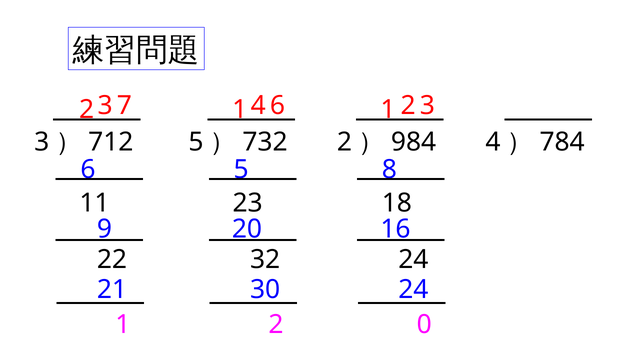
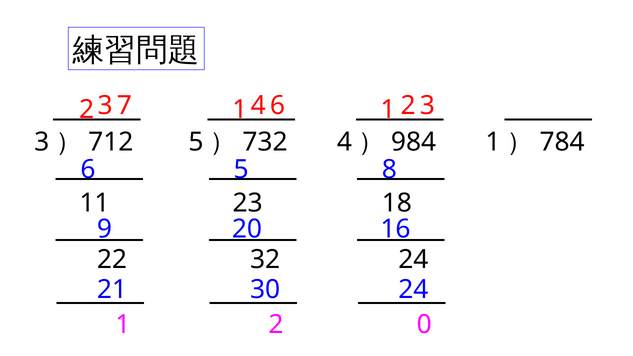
2: 2 -> 4 (344, 142)
4: 4 -> 1 (493, 142)
